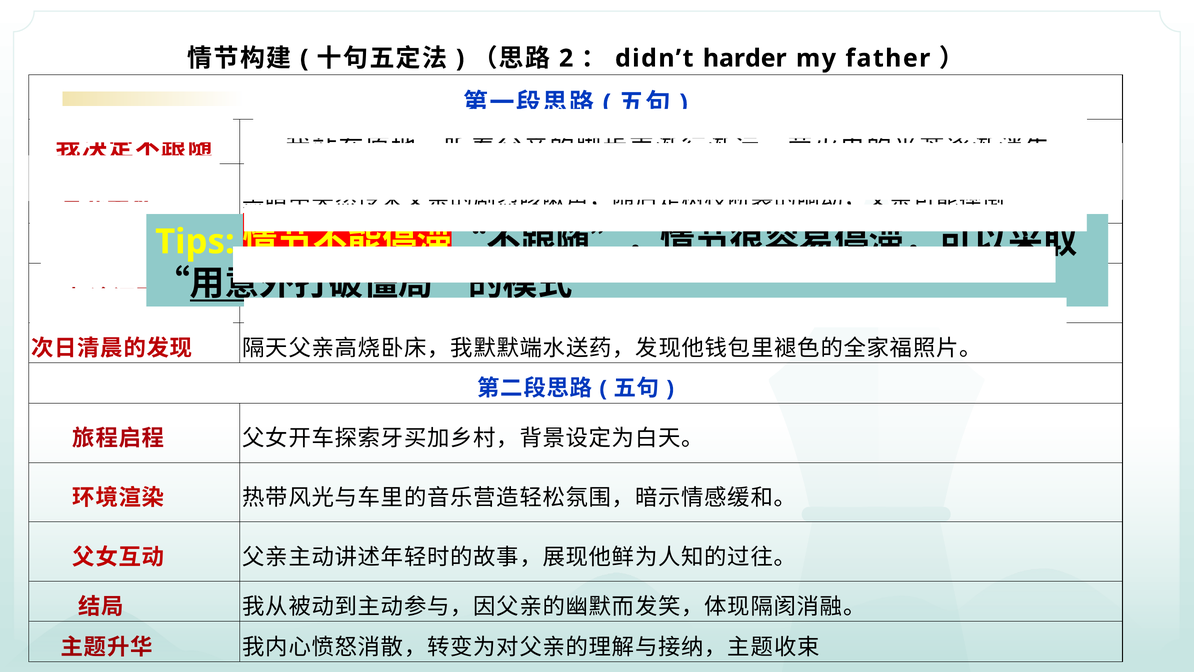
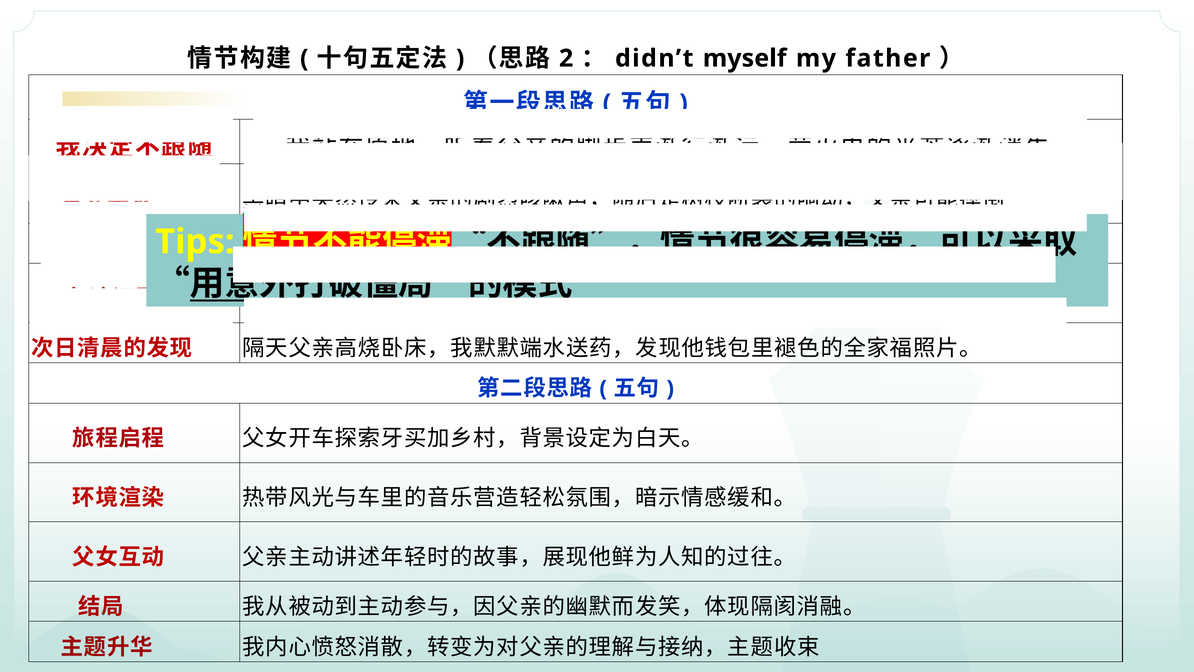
harder: harder -> myself (745, 58)
